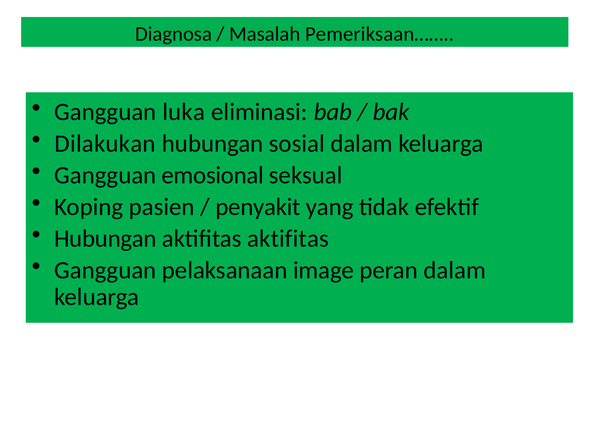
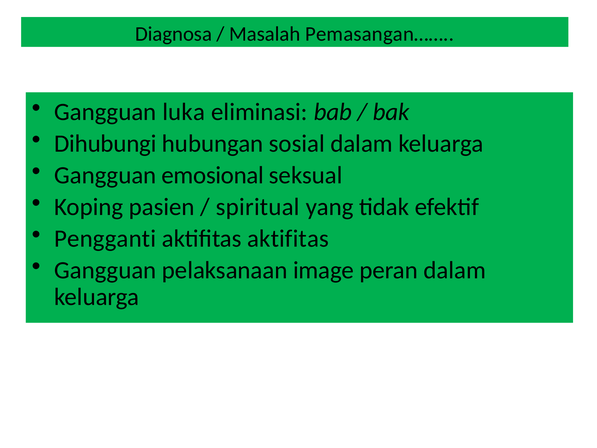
Pemeriksaan……: Pemeriksaan…… -> Pemasangan…… (380, 34)
Dilakukan: Dilakukan -> Dihubungi (105, 144)
penyakit: penyakit -> spiritual (258, 207)
Hubungan: Hubungan -> Pengganti (105, 238)
